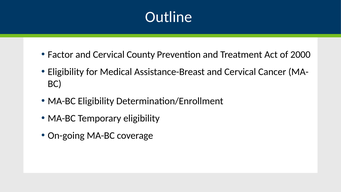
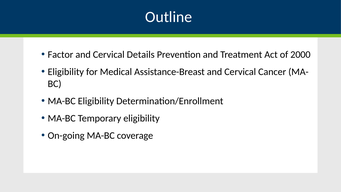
County: County -> Details (141, 55)
